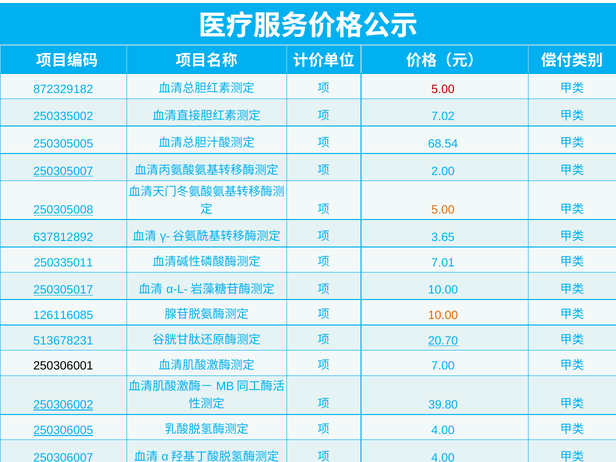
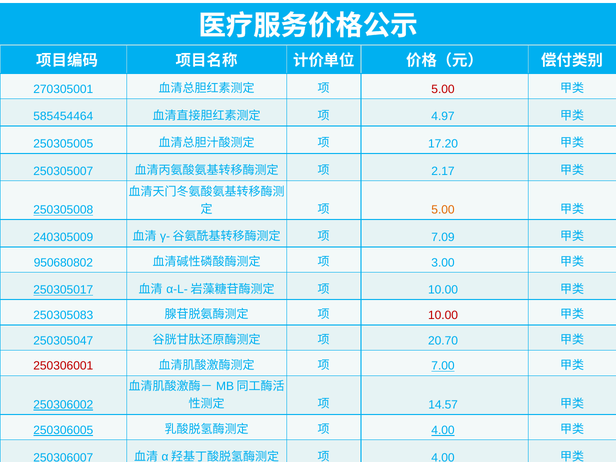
872329182: 872329182 -> 270305001 (63, 89)
250335002: 250335002 -> 585454464 (63, 117)
7.02: 7.02 -> 4.97 (443, 117)
68.54: 68.54 -> 17.20 (443, 144)
250305007 underline: present -> none (63, 171)
2.00: 2.00 -> 2.17 (443, 171)
637812892: 637812892 -> 240305009 (63, 237)
3.65: 3.65 -> 7.09 (443, 237)
250335011: 250335011 -> 950680802 (63, 263)
7.01: 7.01 -> 3.00 (443, 263)
126116085: 126116085 -> 250305083 (63, 315)
10.00 colour: orange -> red (443, 315)
513678231: 513678231 -> 250305047 (63, 341)
20.70 underline: present -> none (443, 341)
250306001 colour: black -> red (63, 366)
7.00 underline: none -> present (443, 366)
39.80: 39.80 -> 14.57 (443, 405)
4.00 underline: none -> present (443, 430)
